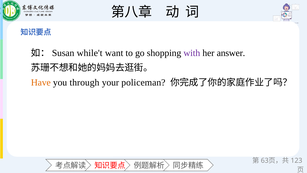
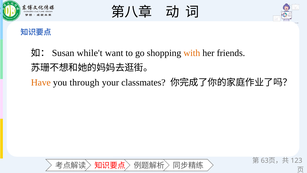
with colour: purple -> orange (192, 53)
answer: answer -> friends (231, 53)
policeman: policeman -> classmates (143, 82)
